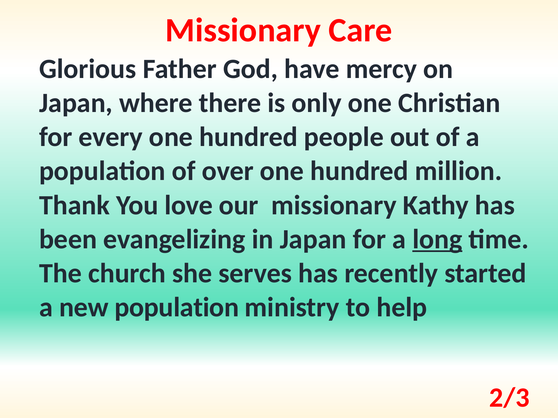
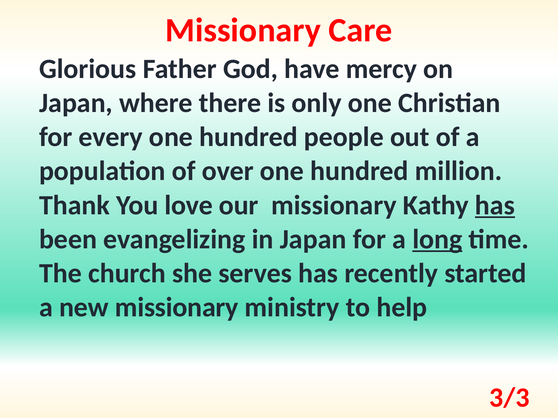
has underline: none -> present (495, 205)
new population: population -> missionary (177, 308)
2/3: 2/3 -> 3/3 (509, 398)
